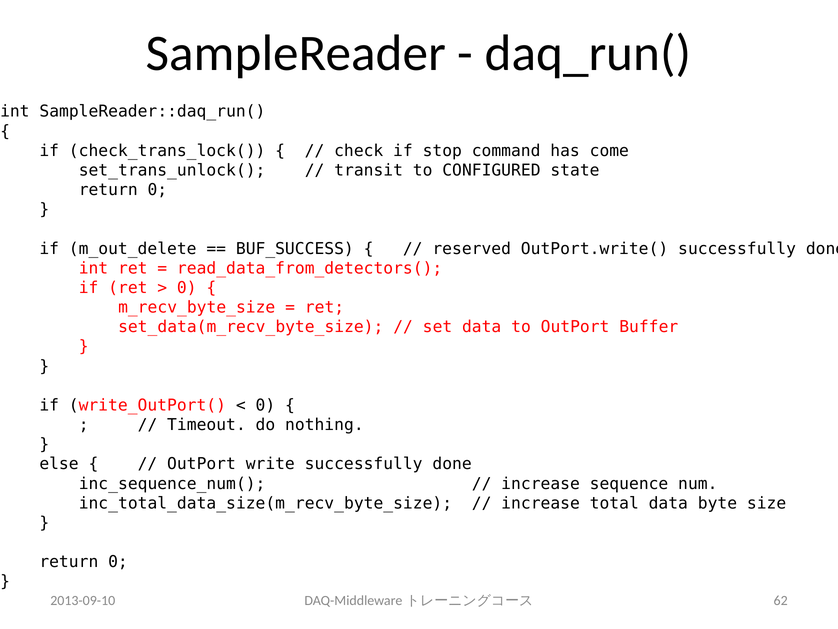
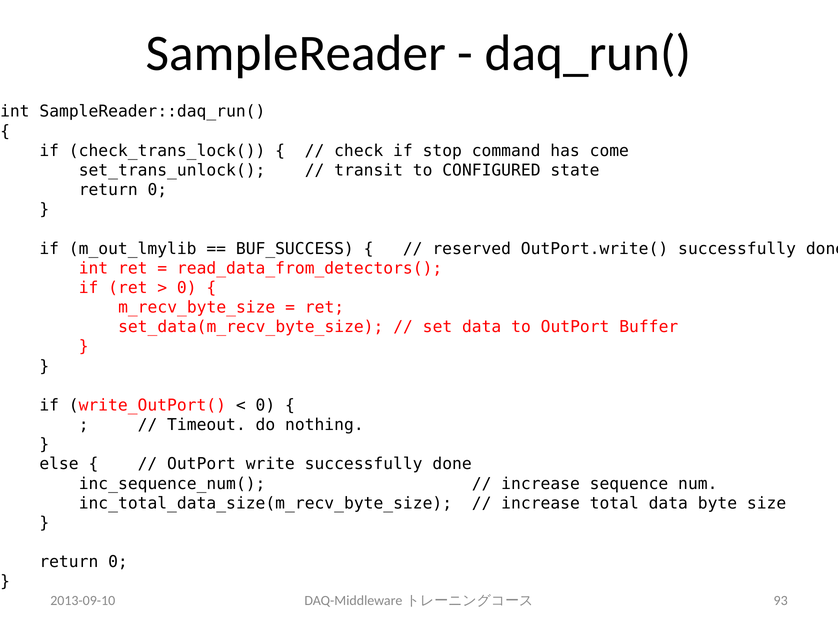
m_out_delete: m_out_delete -> m_out_lmylib (133, 248)
62: 62 -> 93 (781, 600)
